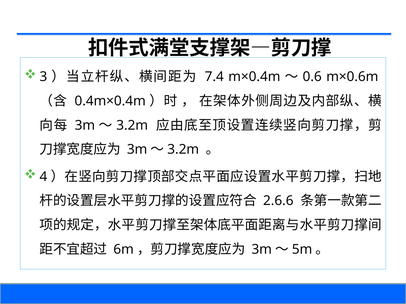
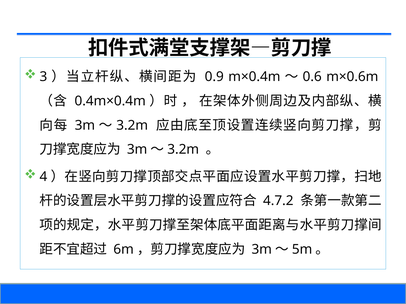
7.4: 7.4 -> 0.9 (214, 77)
2.6.6: 2.6.6 -> 4.7.2 (278, 201)
